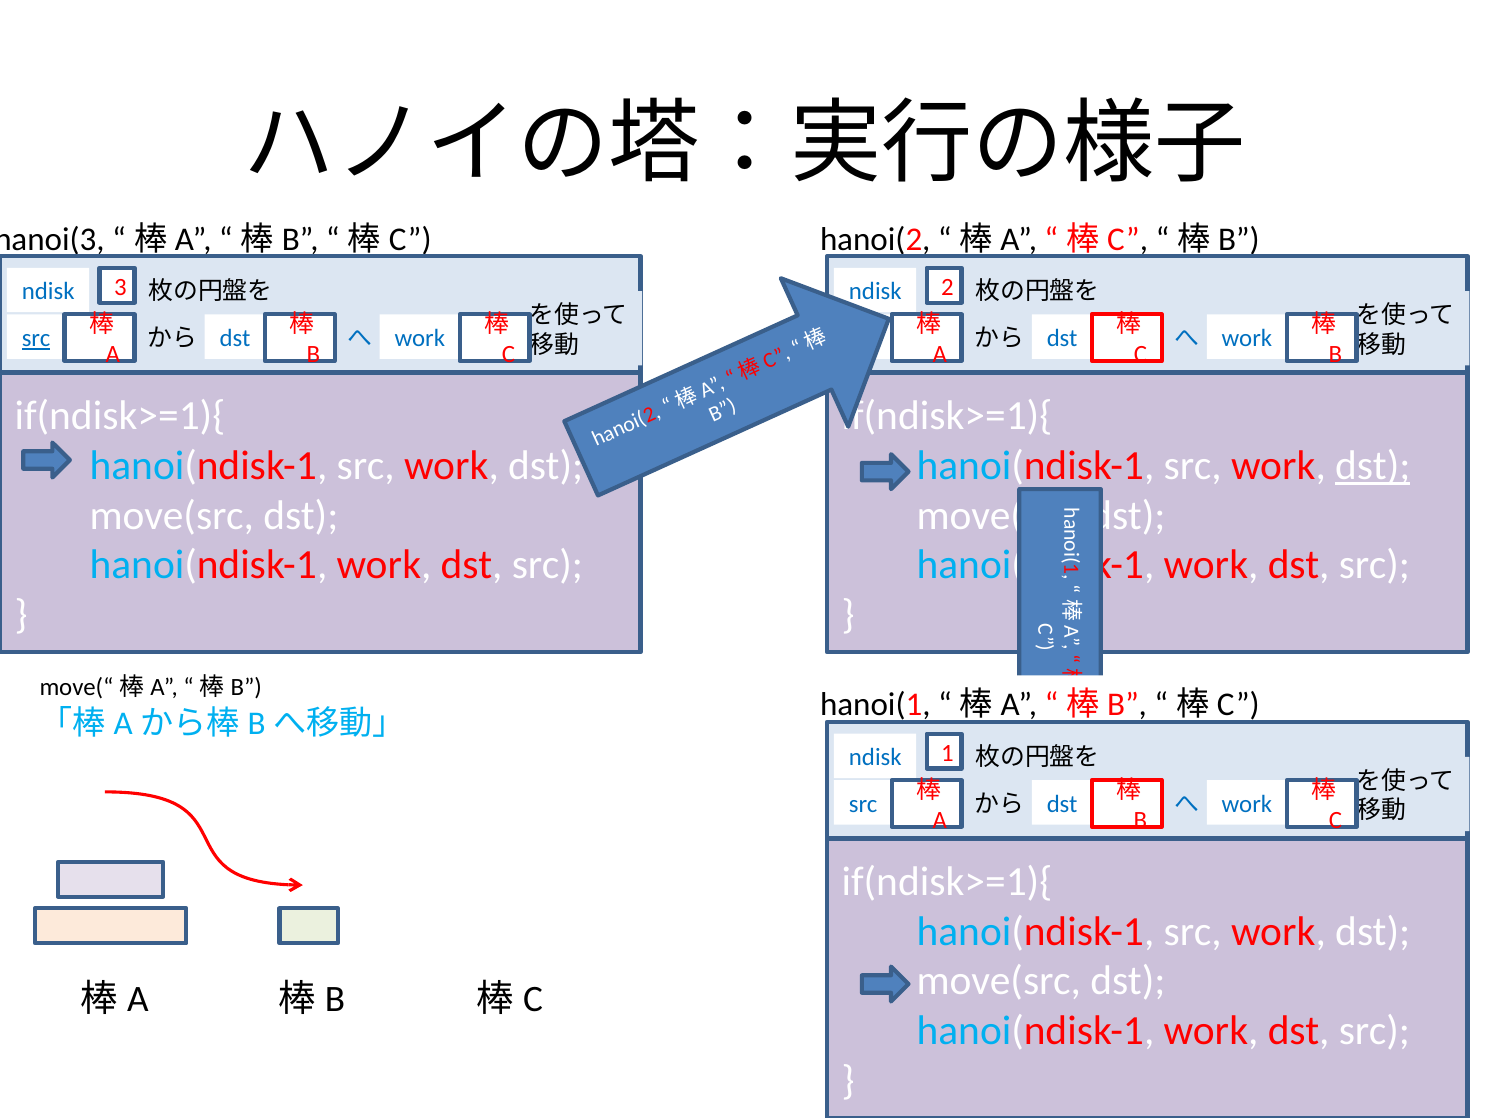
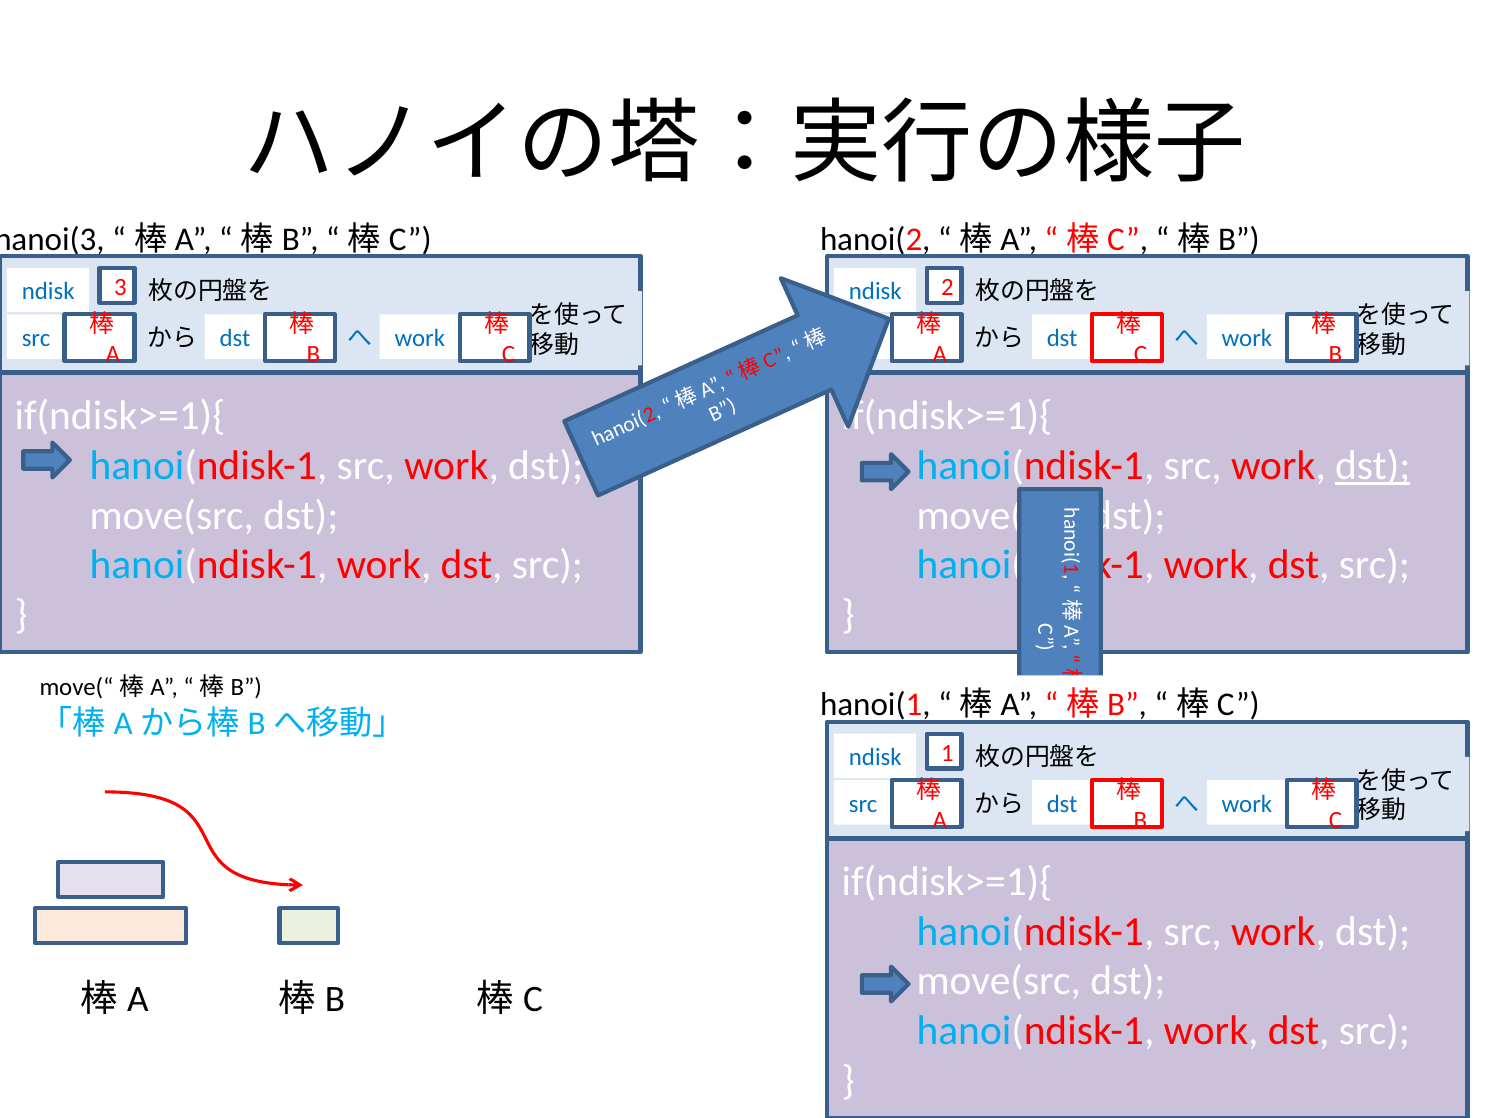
src underline: present -> none (36, 338)
